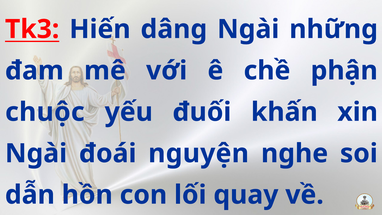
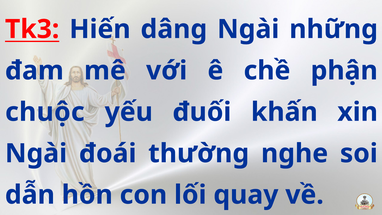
nguyện: nguyện -> thường (199, 153)
